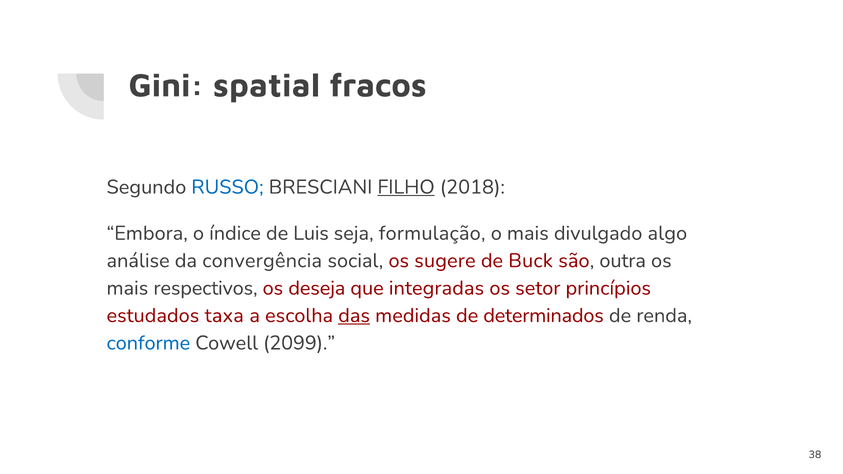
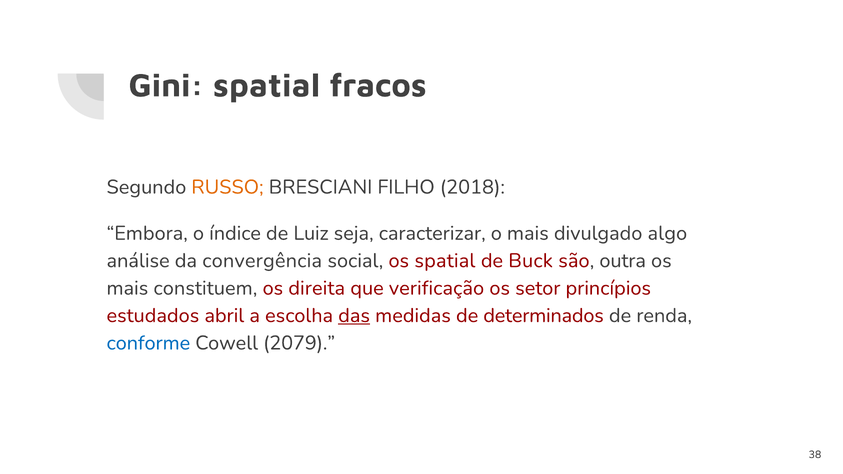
RUSSO colour: blue -> orange (227, 187)
FILHO underline: present -> none (406, 187)
Luis: Luis -> Luiz (311, 233)
formulação: formulação -> caracterizar (432, 233)
os sugere: sugere -> spatial (445, 261)
respectivos: respectivos -> constituem (205, 288)
deseja: deseja -> direita (317, 288)
integradas: integradas -> verificação (436, 288)
taxa: taxa -> abril (224, 316)
2099: 2099 -> 2079 (299, 343)
